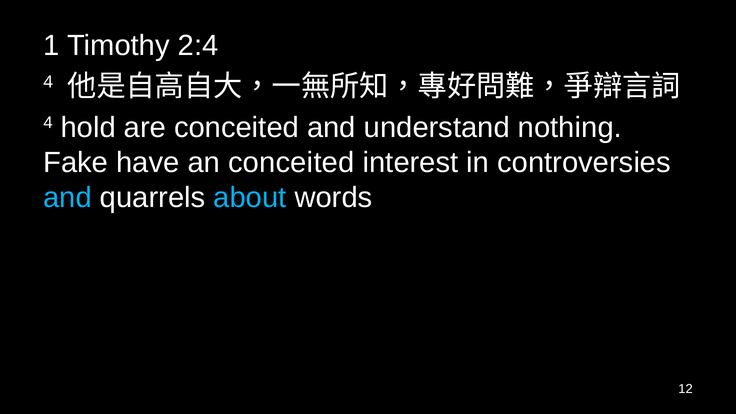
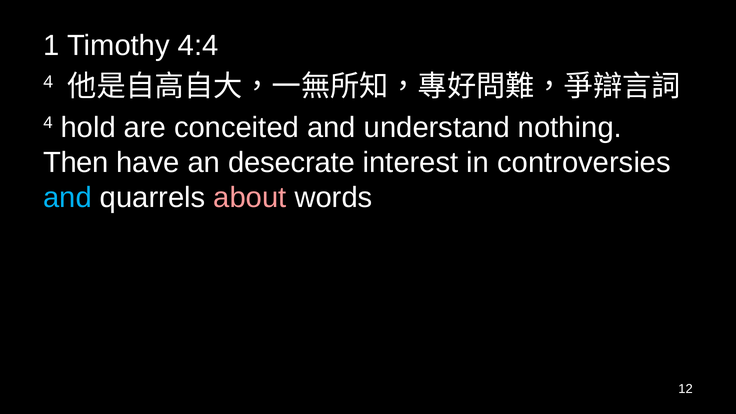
2:4: 2:4 -> 4:4 (198, 46)
Fake: Fake -> Then (76, 163)
an conceited: conceited -> desecrate (291, 163)
about colour: light blue -> pink (250, 198)
